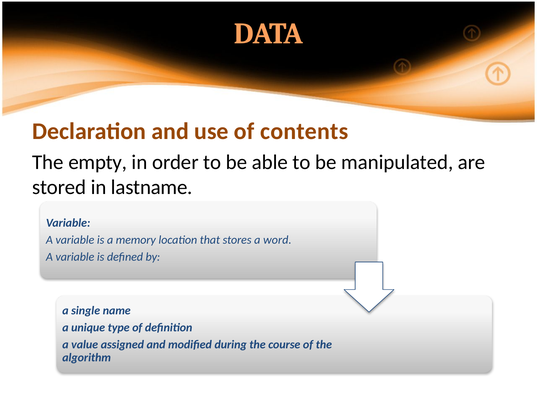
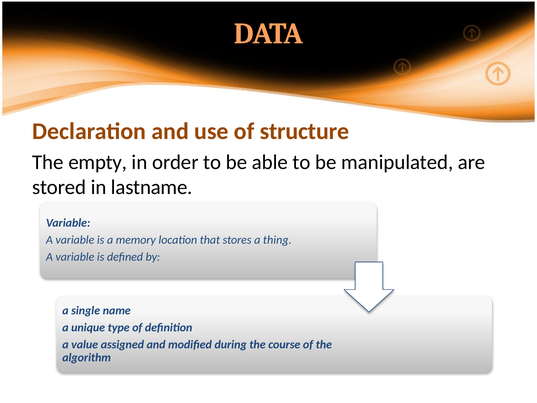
contents: contents -> structure (304, 131)
word: word -> thing (277, 240)
